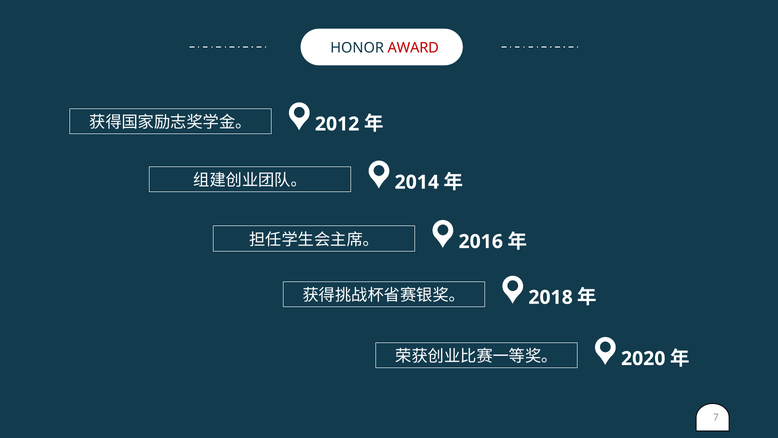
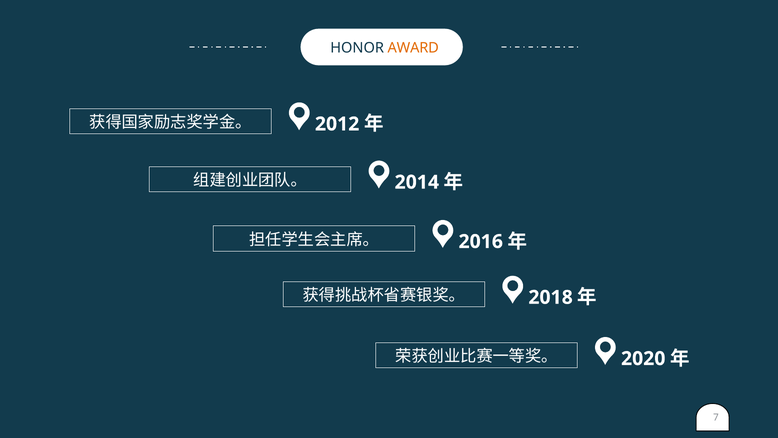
AWARD colour: red -> orange (413, 48)
